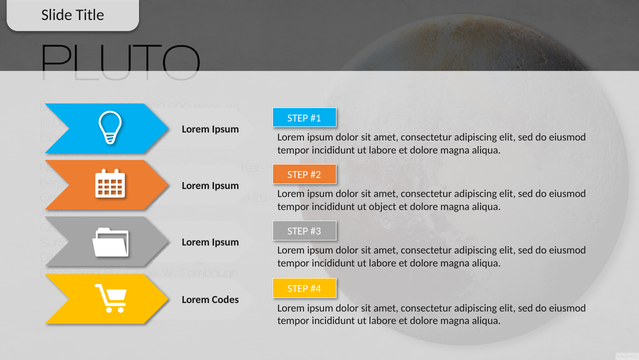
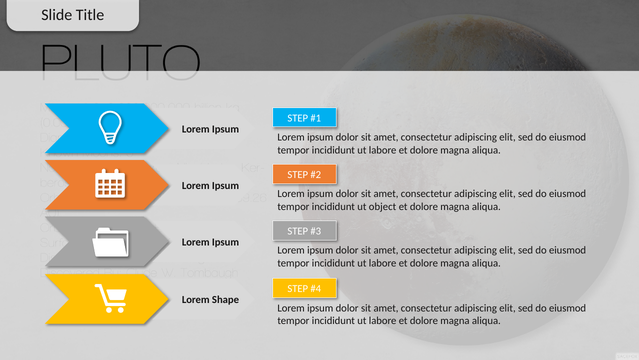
Codes: Codes -> Shape (226, 299)
